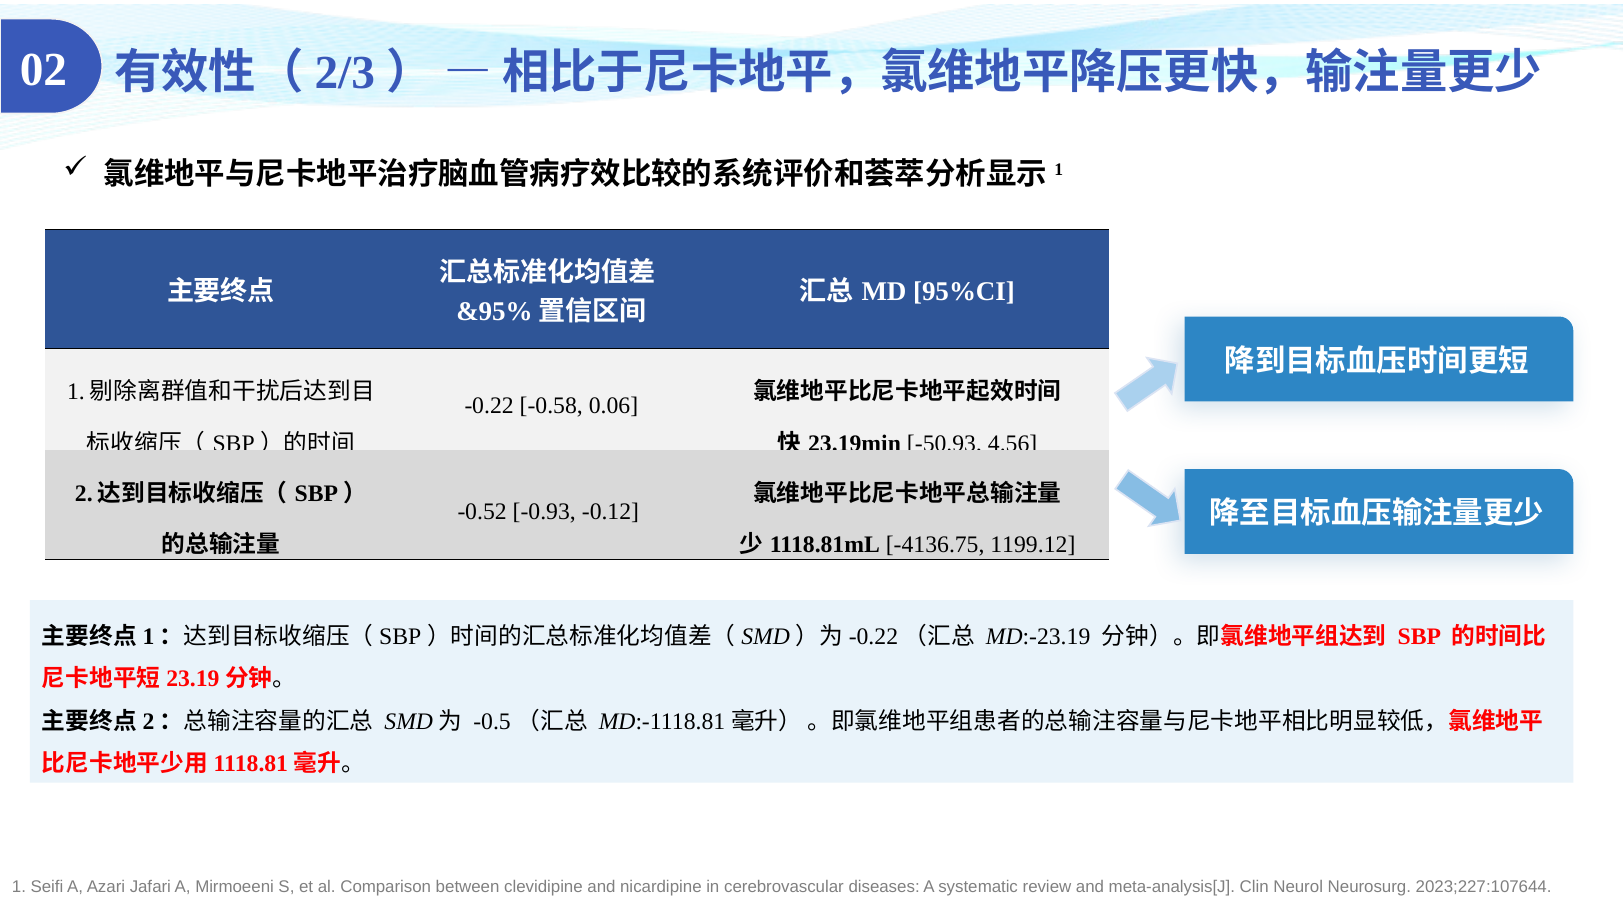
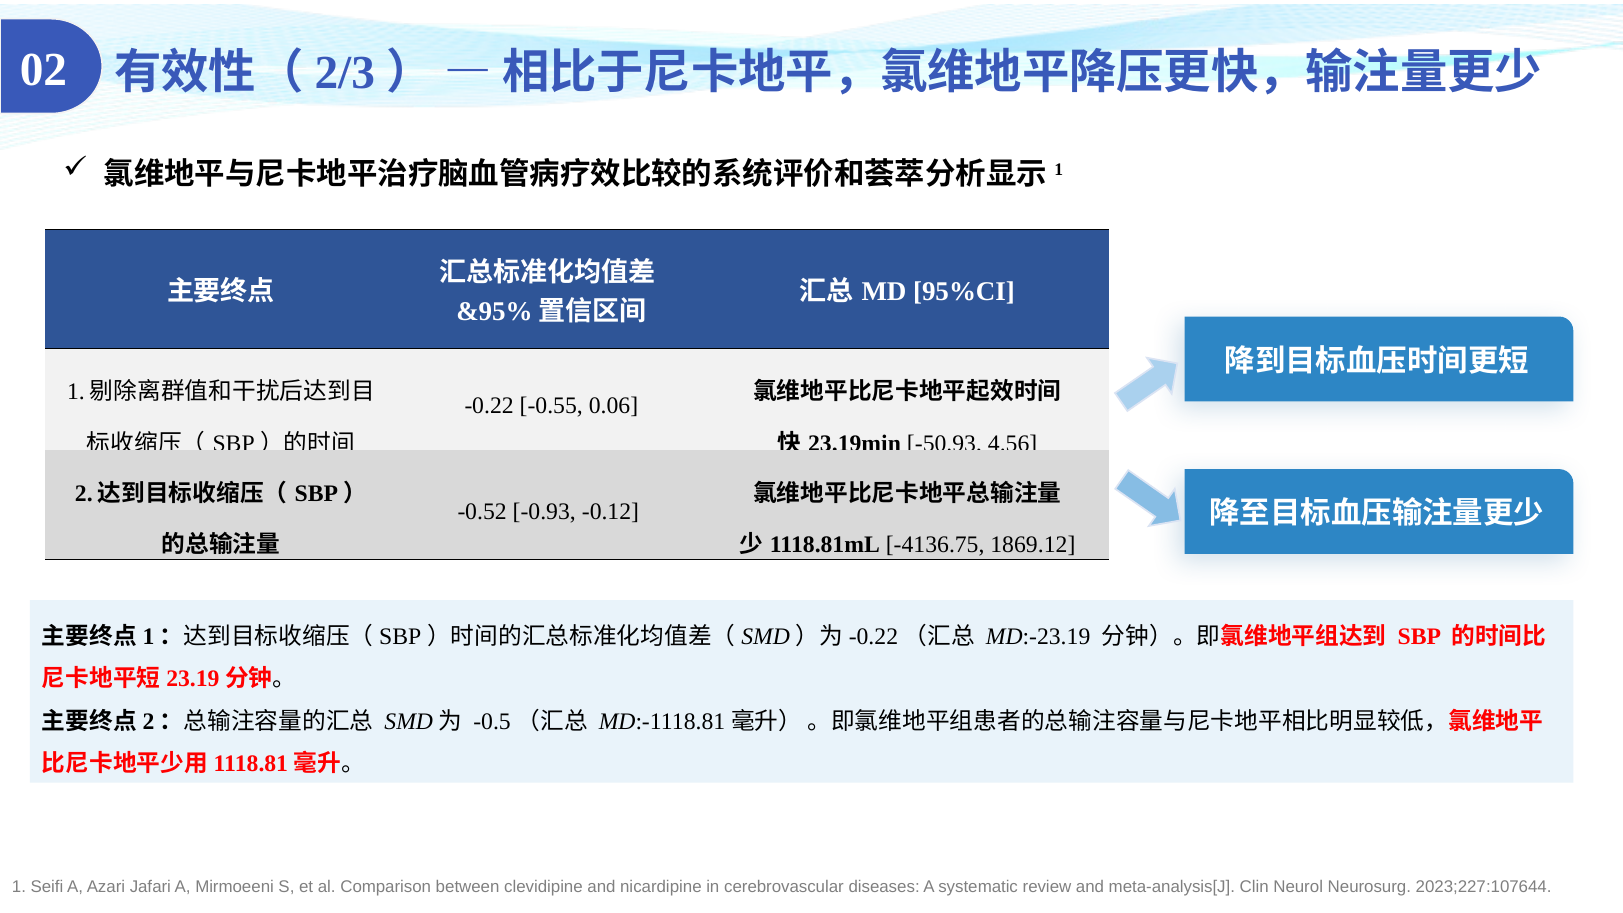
-0.58: -0.58 -> -0.55 (551, 406)
1199.12: 1199.12 -> 1869.12 (1033, 545)
